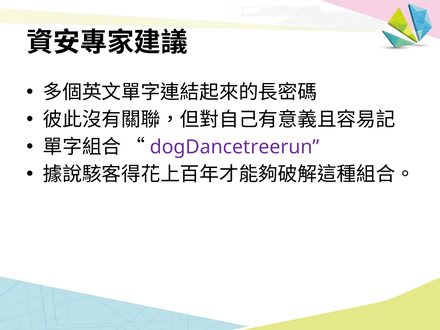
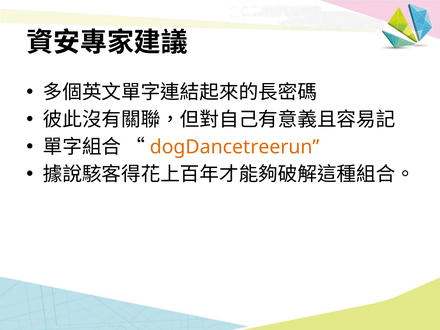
dogDancetreerun colour: purple -> orange (235, 147)
